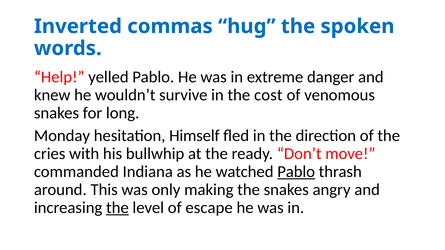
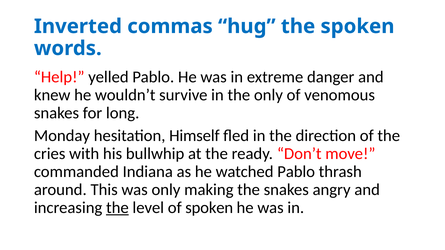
the cost: cost -> only (268, 95)
Pablo underline: present -> none (296, 172)
of escape: escape -> spoken (209, 208)
